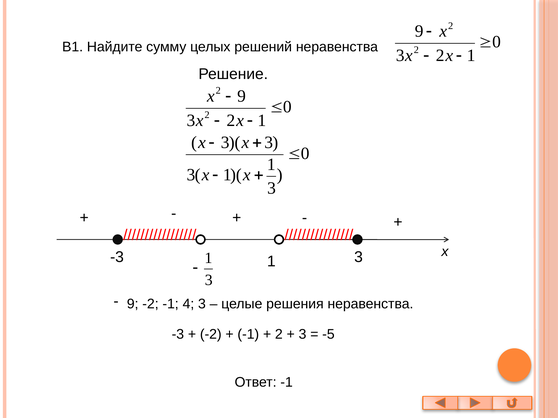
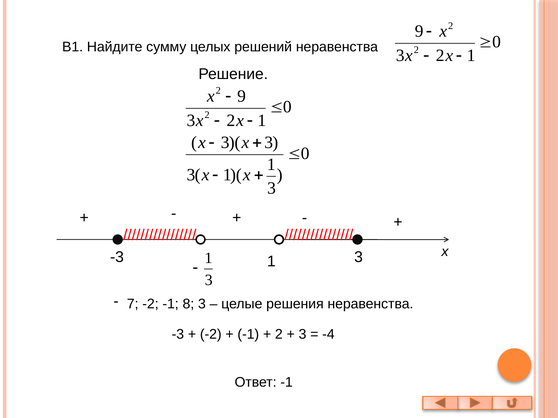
9: 9 -> 7 (133, 304)
4: 4 -> 8 (188, 304)
-5: -5 -> -4 (328, 335)
